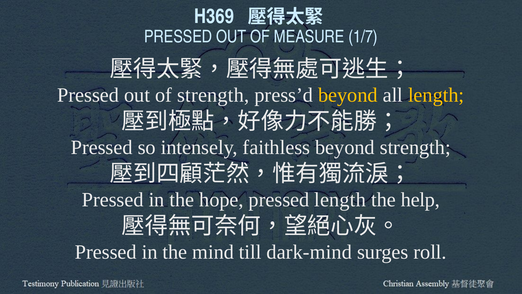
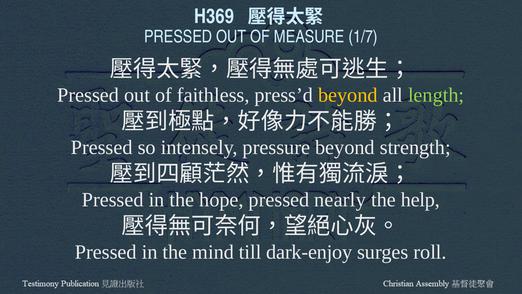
of strength: strength -> faithless (213, 95)
length colour: yellow -> light green (436, 95)
faithless: faithless -> pressure (276, 147)
pressed length: length -> nearly (340, 200)
dark-mind: dark-mind -> dark-enjoy (309, 252)
